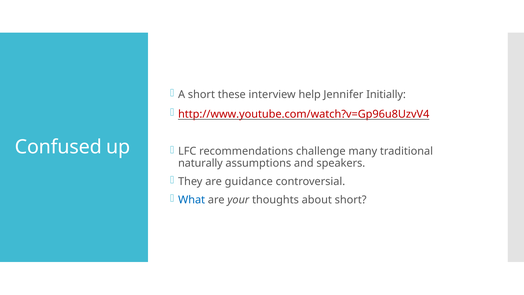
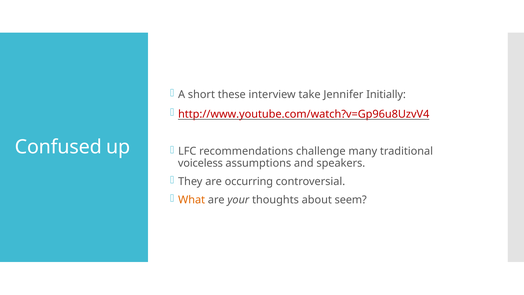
help: help -> take (310, 95)
naturally: naturally -> voiceless (200, 163)
guidance: guidance -> occurring (249, 181)
What colour: blue -> orange (192, 200)
about short: short -> seem (351, 200)
